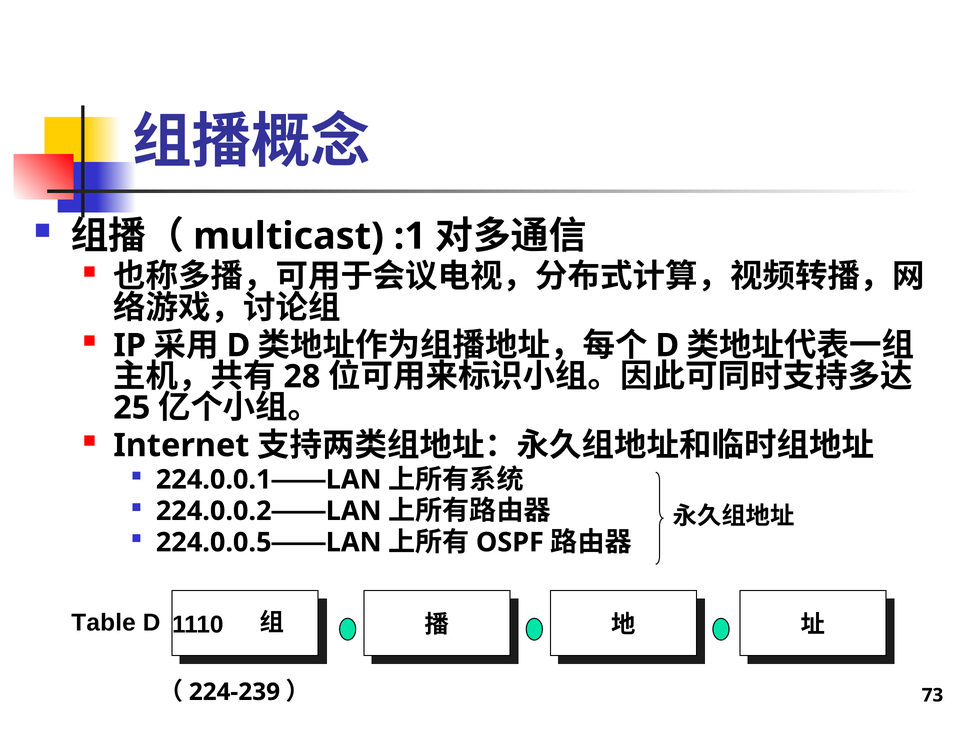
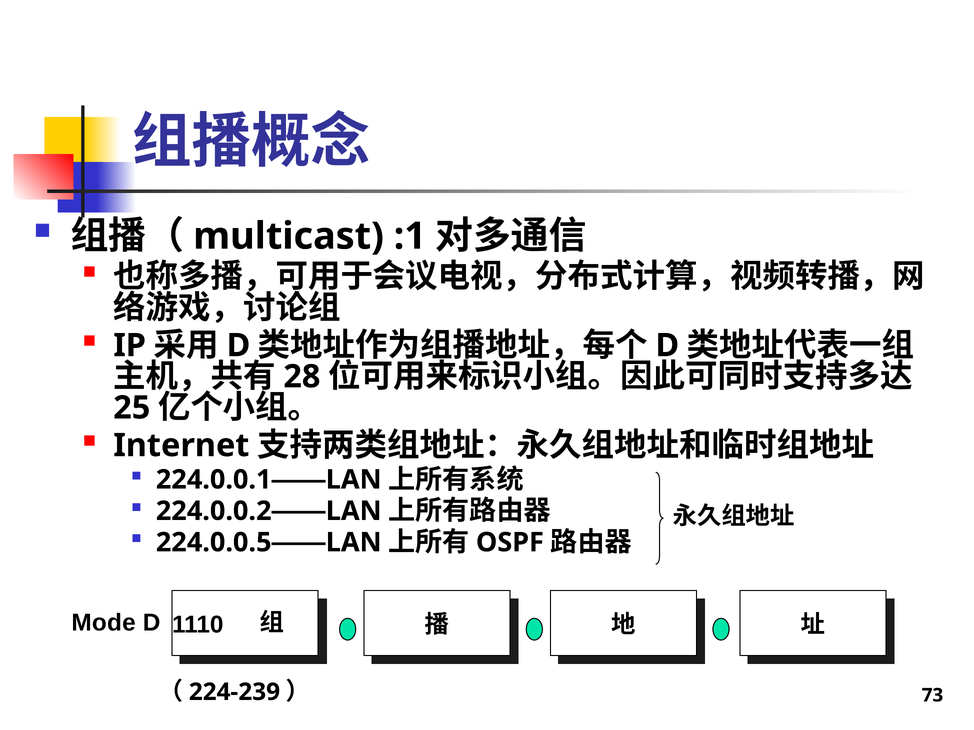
Table: Table -> Mode (104, 623)
